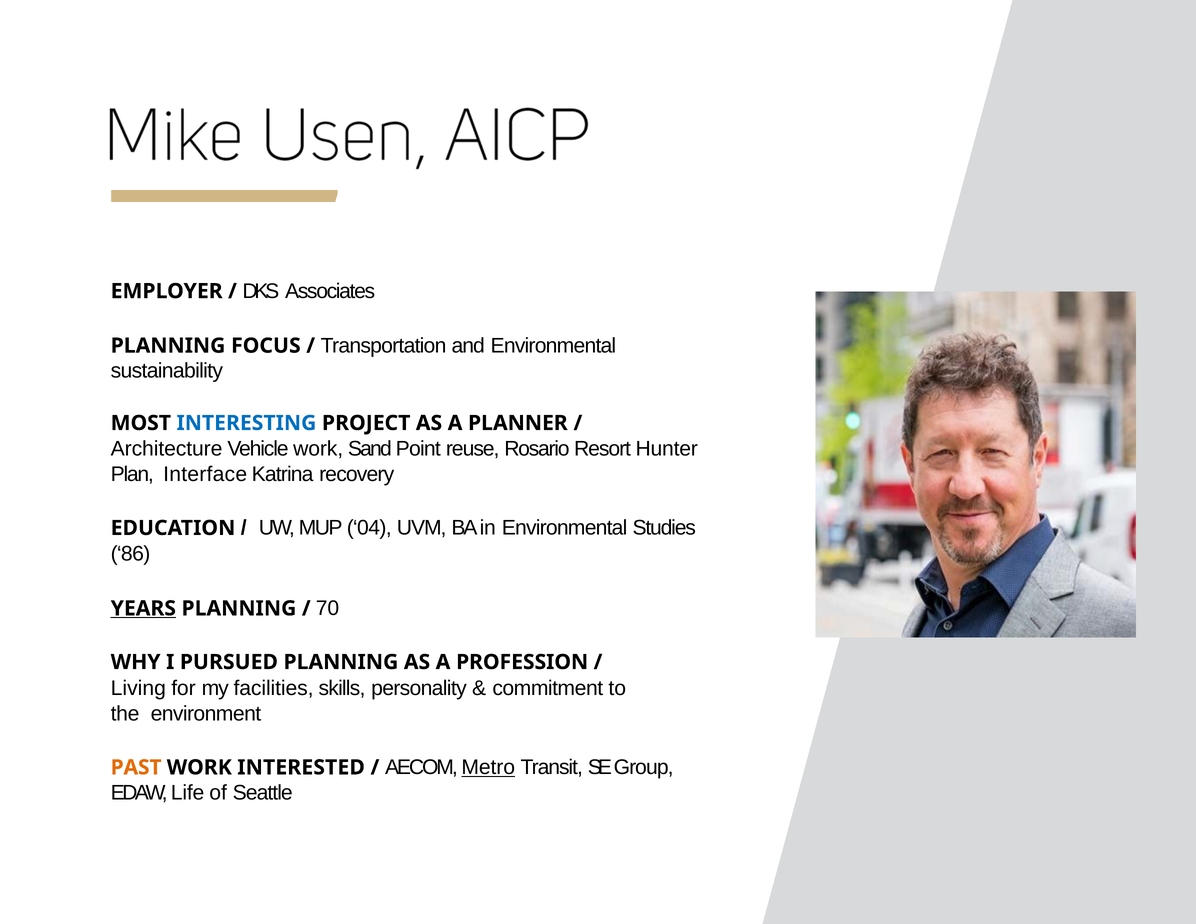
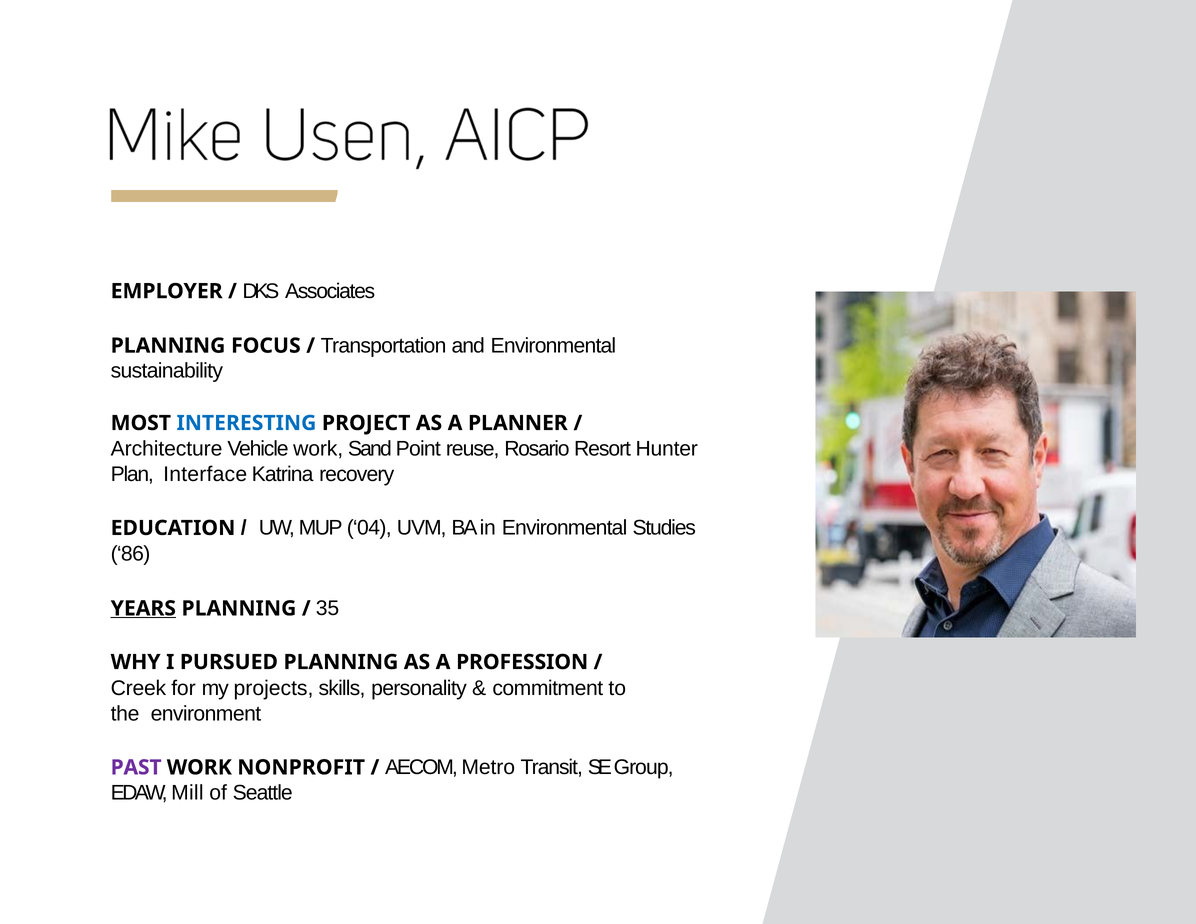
70: 70 -> 35 (328, 609)
Living: Living -> Creek (138, 688)
facilities: facilities -> projects (273, 688)
PAST colour: orange -> purple (136, 768)
INTERESTED: INTERESTED -> NONPROFIT (301, 768)
Metro underline: present -> none (488, 768)
Life: Life -> Mill (187, 793)
